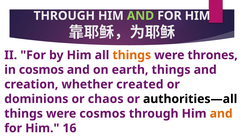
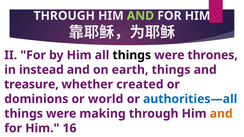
things colour: orange -> black (132, 55)
in cosmos: cosmos -> instead (41, 70)
creation: creation -> treasure (31, 85)
chaos: chaos -> world (106, 99)
authorities—all colour: black -> blue (190, 99)
were cosmos: cosmos -> making (103, 114)
